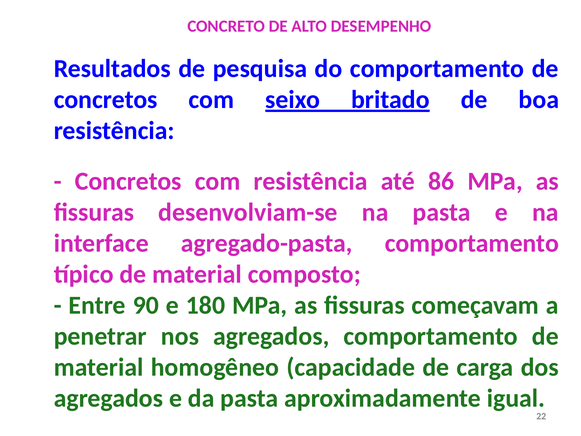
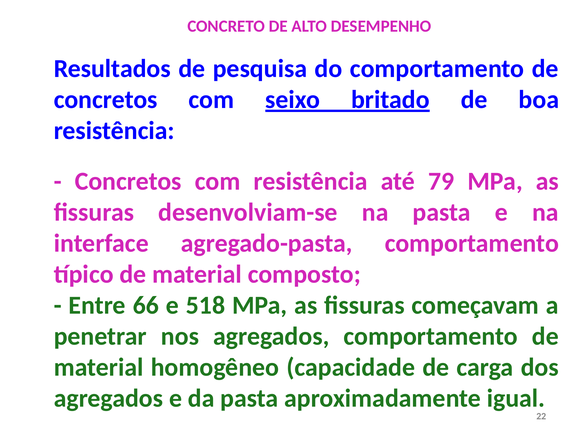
86: 86 -> 79 (441, 181)
90: 90 -> 66 (146, 305)
180: 180 -> 518 (205, 305)
